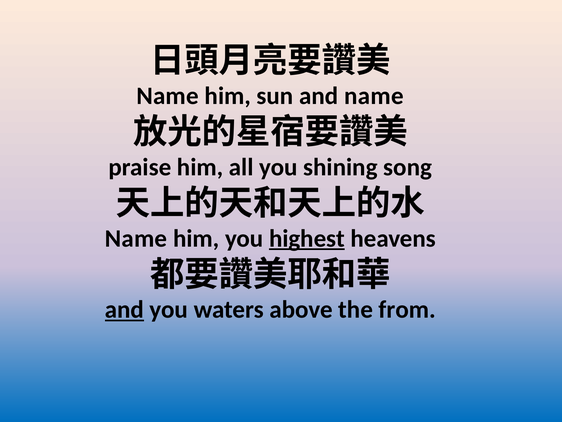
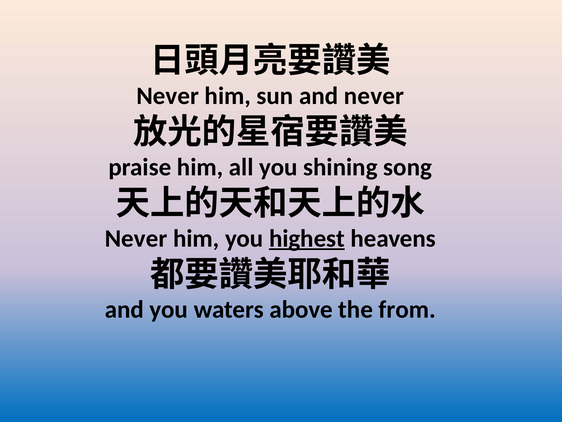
Name: Name -> Never (168, 96)
and name: name -> never (374, 96)
Name: Name -> Never (136, 238)
and underline: present -> none (124, 309)
